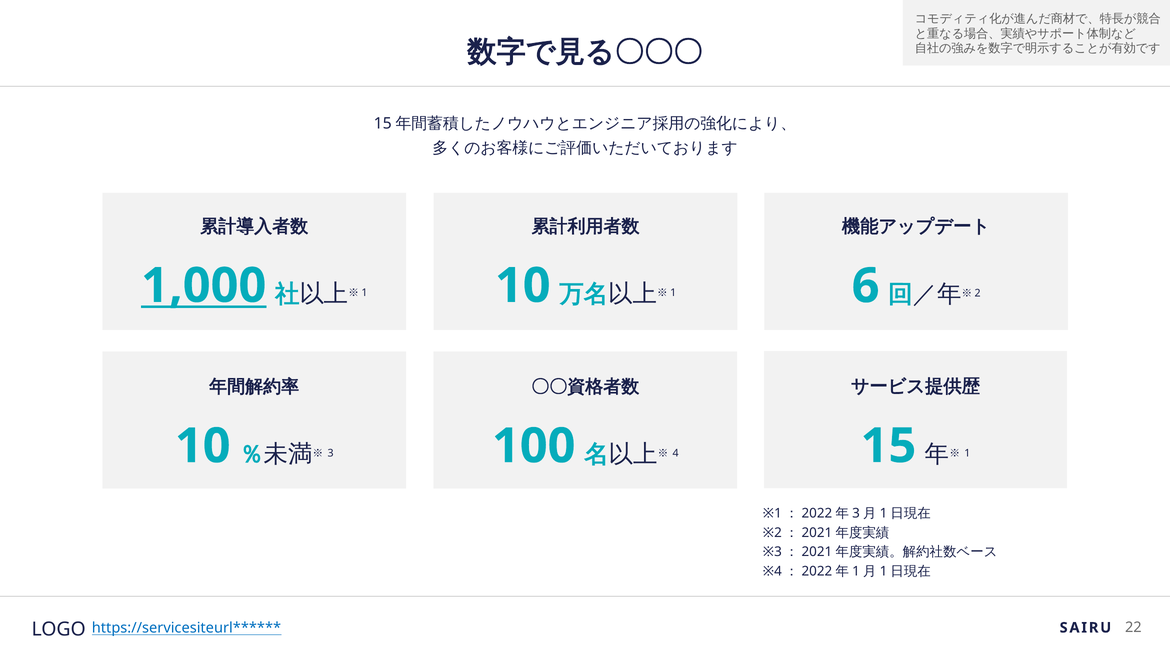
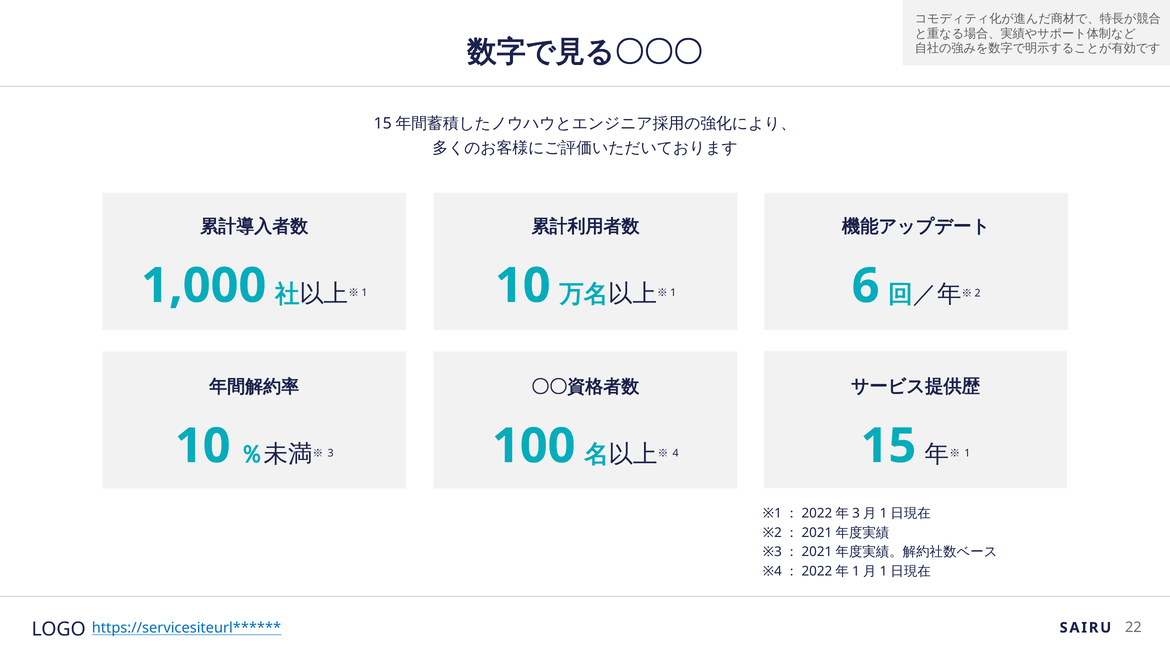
1,000 underline: present -> none (204, 286)
